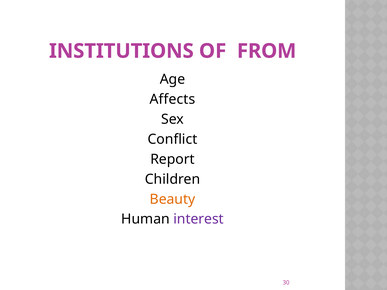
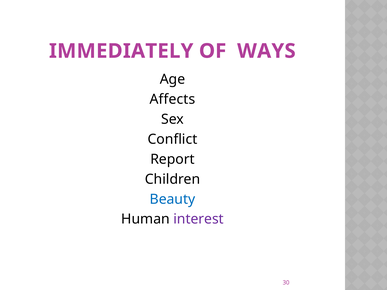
INSTITUTIONS: INSTITUTIONS -> IMMEDIATELY (121, 51)
FROM: FROM -> WAYS (266, 51)
Beauty colour: orange -> blue (172, 199)
